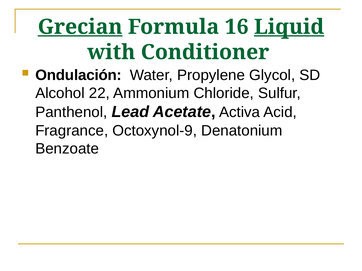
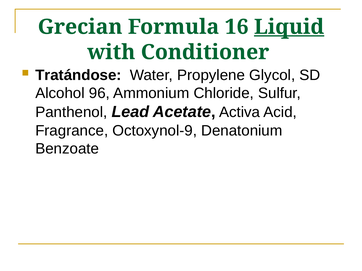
Grecian underline: present -> none (80, 27)
Ondulación: Ondulación -> Tratándose (78, 75)
22: 22 -> 96 (99, 93)
